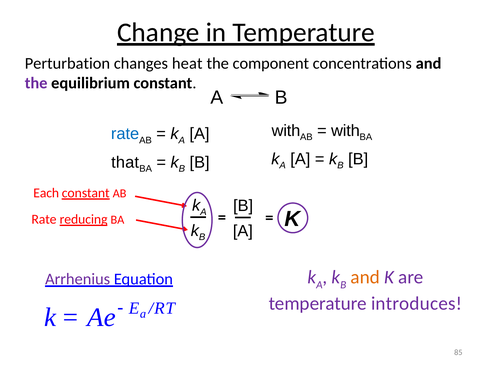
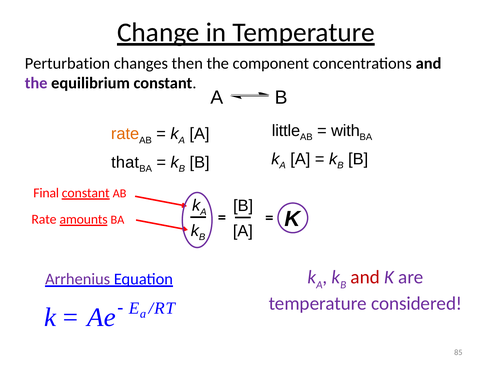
heat: heat -> then (187, 63)
with: with -> little (286, 131)
rate colour: blue -> orange (125, 134)
Each: Each -> Final (46, 193)
reducing: reducing -> amounts (84, 219)
and colour: orange -> red (365, 277)
introduces: introduces -> considered (417, 303)
